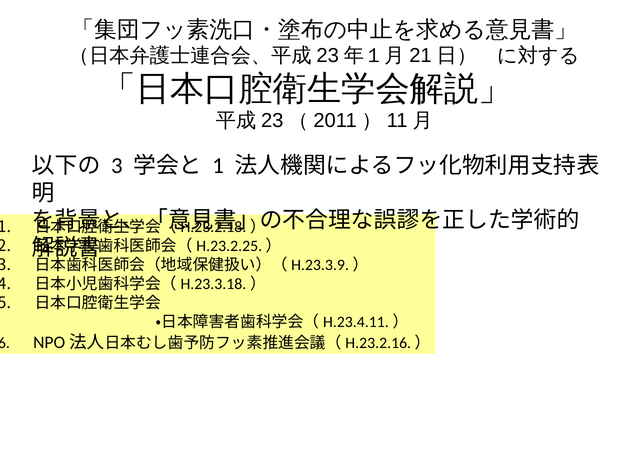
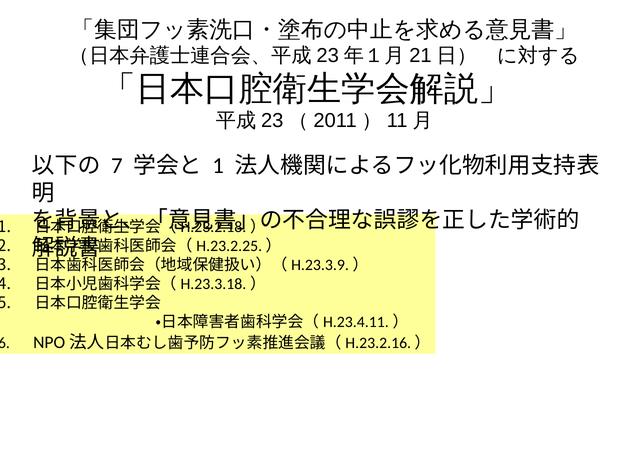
3: 3 -> 7 (117, 166)
